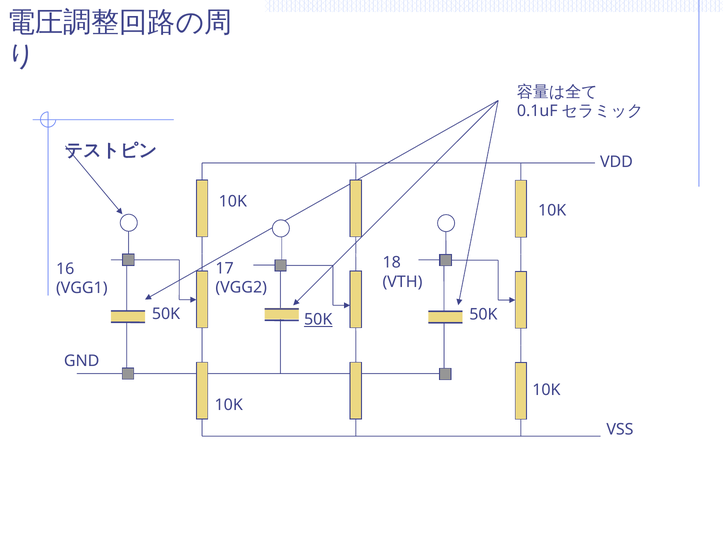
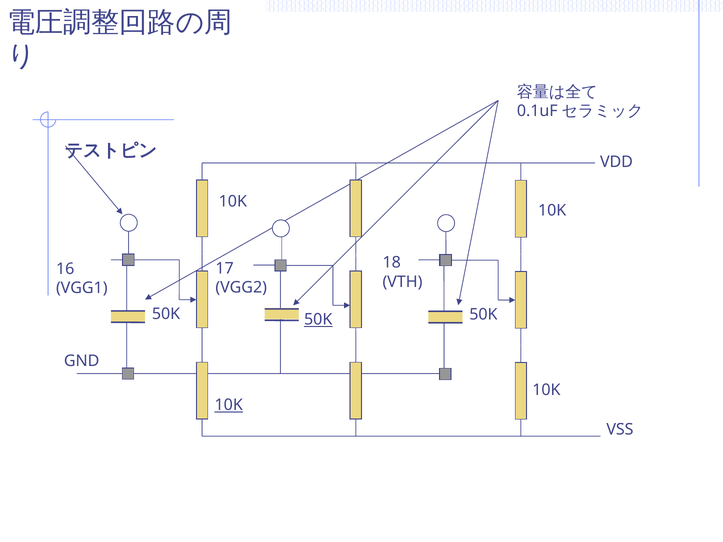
10K underline: none -> present (229, 405)
